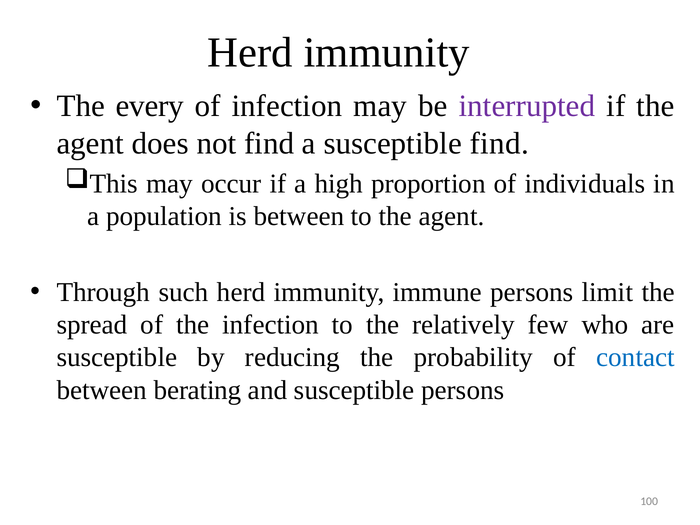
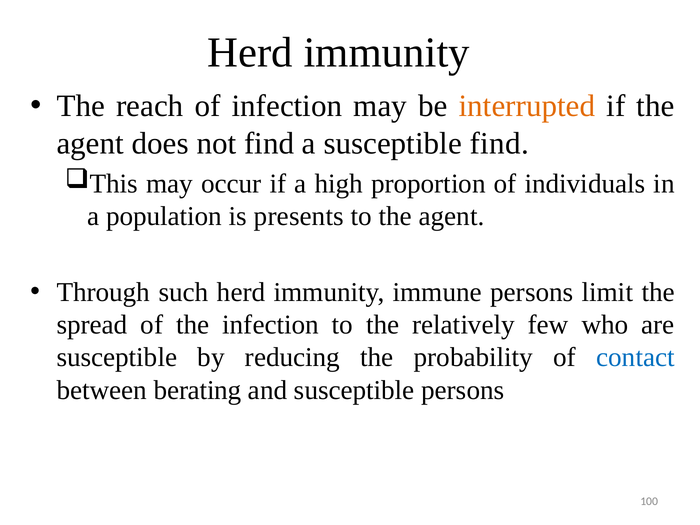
every: every -> reach (150, 106)
interrupted colour: purple -> orange (527, 106)
is between: between -> presents (299, 216)
